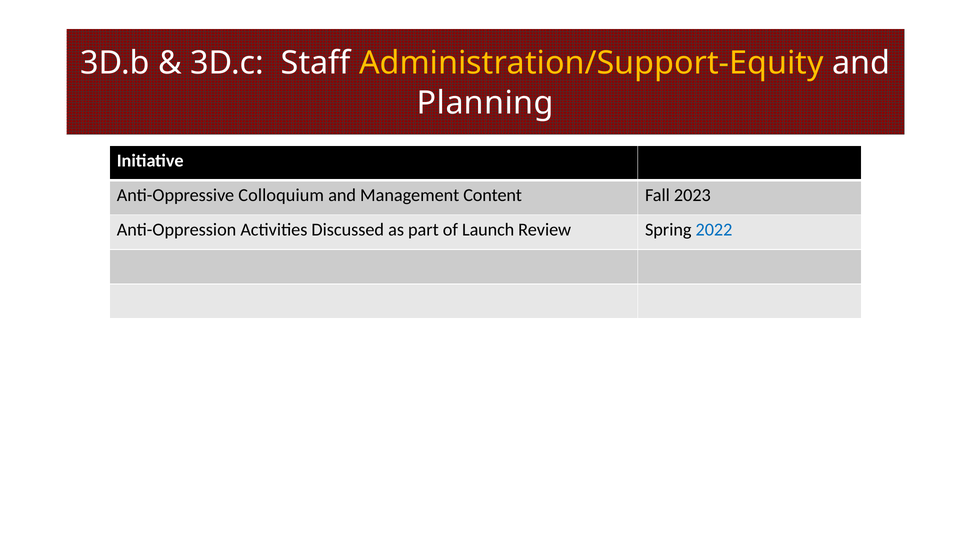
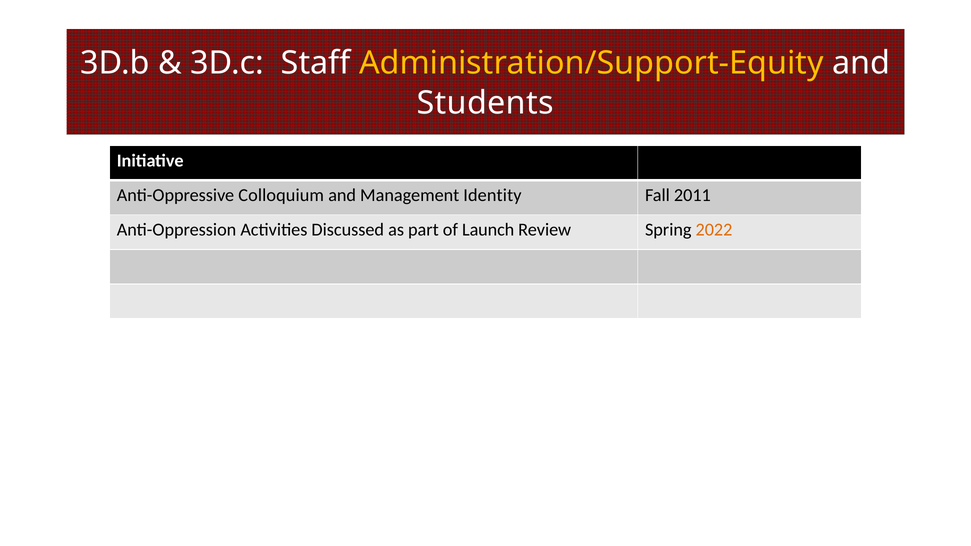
Planning: Planning -> Students (485, 103)
Content: Content -> Identity (492, 195)
2023: 2023 -> 2011 (692, 195)
2022 colour: blue -> orange (714, 230)
